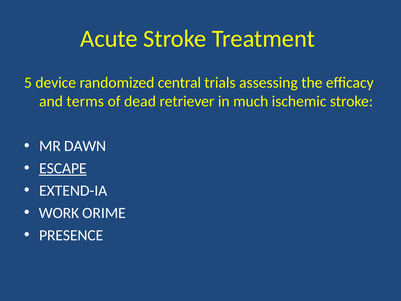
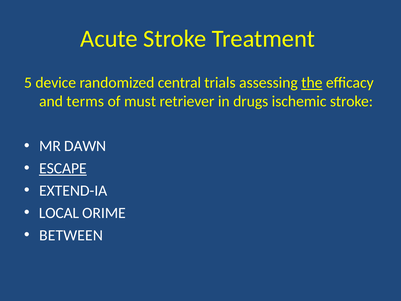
the underline: none -> present (312, 83)
dead: dead -> must (140, 101)
much: much -> drugs (251, 101)
WORK: WORK -> LOCAL (59, 213)
PRESENCE: PRESENCE -> BETWEEN (71, 235)
